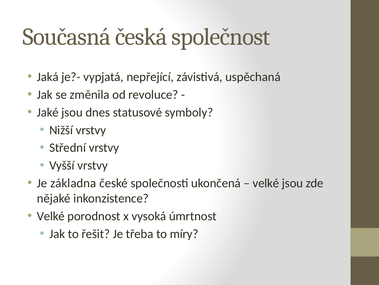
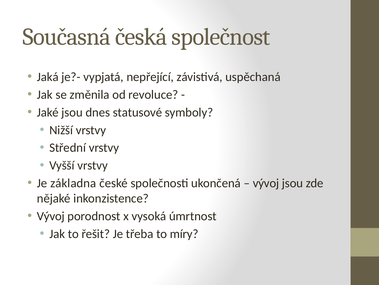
velké: velké -> vývoj (266, 183)
Velké: Velké -> Vývoj (51, 216)
